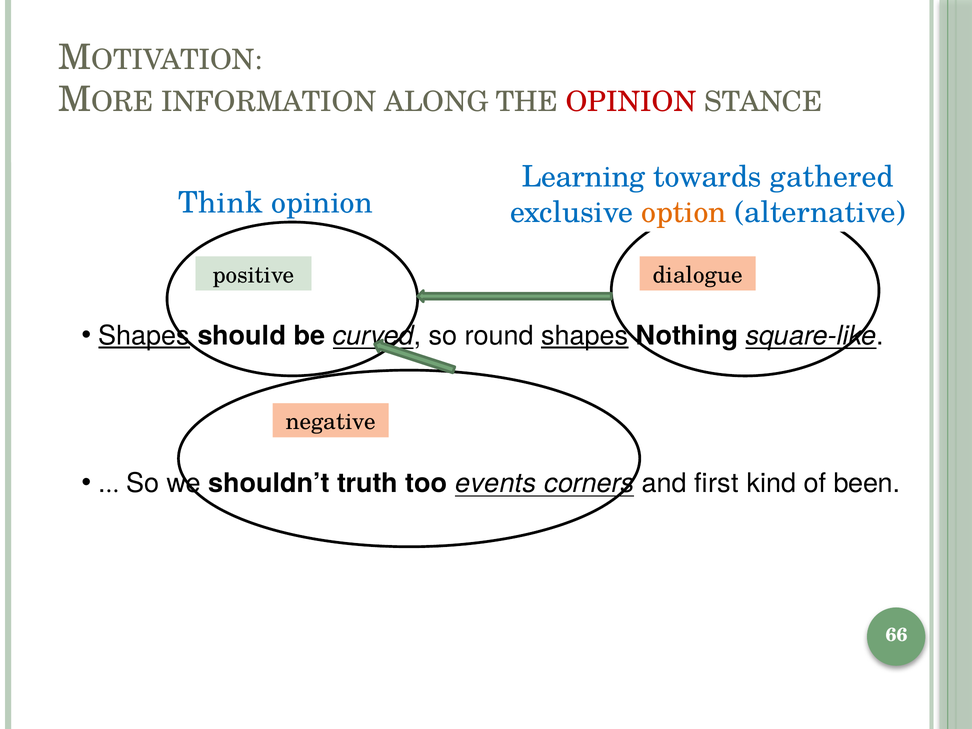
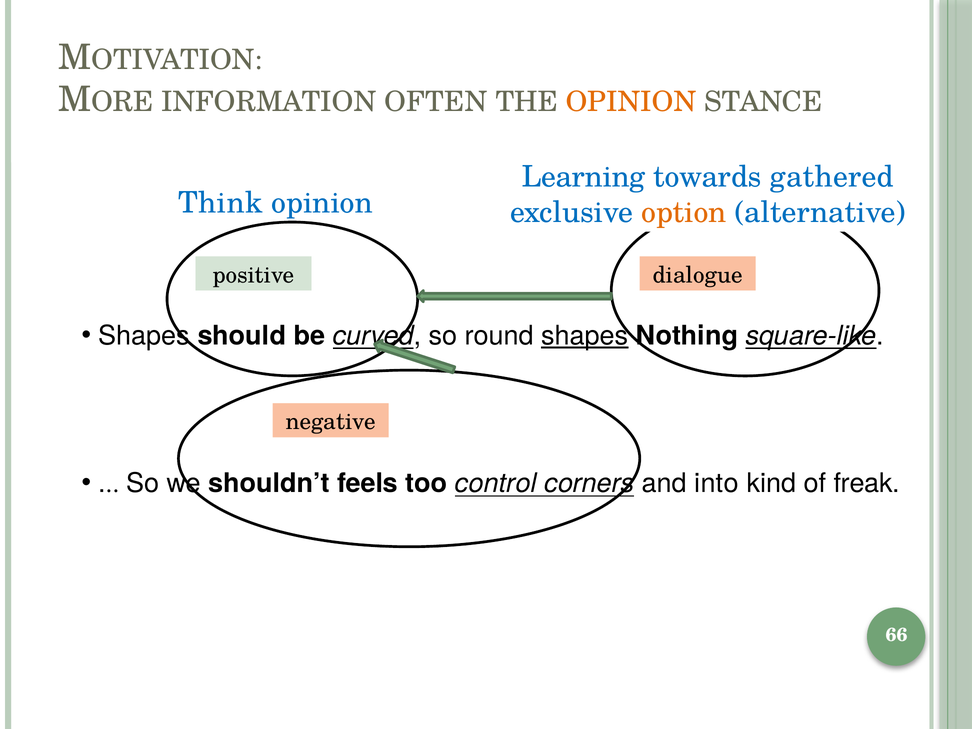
ALONG: ALONG -> OFTEN (436, 102)
OPINION colour: red -> orange (631, 102)
Shapes underline: present -> none (144, 336)
truth: truth -> feels (368, 484)
events: events -> control (496, 484)
first: first -> into (716, 484)
been: been -> freak (867, 484)
